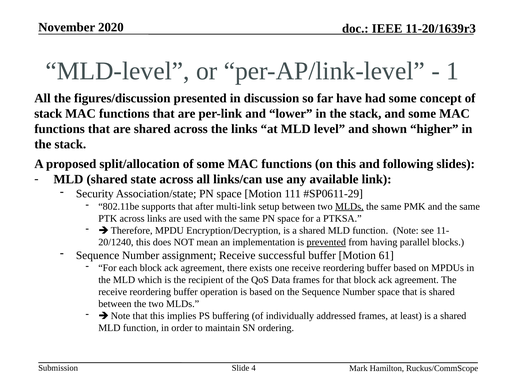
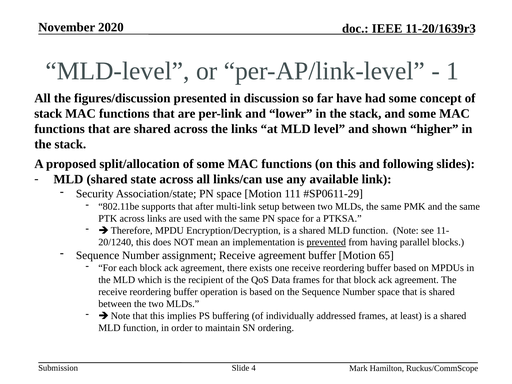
MLDs underline: present -> none (349, 206)
Receive successful: successful -> agreement (282, 255)
61: 61 -> 65 (386, 255)
